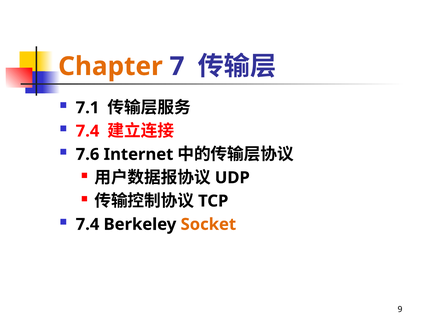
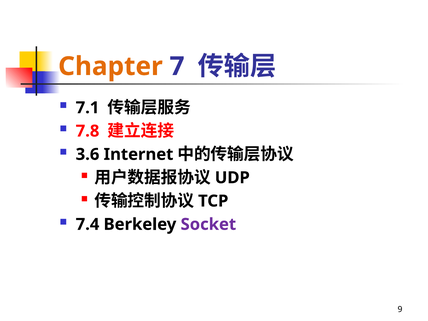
7.4: 7.4 -> 7.8 (88, 131)
7.6: 7.6 -> 3.6 (88, 154)
Socket colour: orange -> purple (208, 224)
